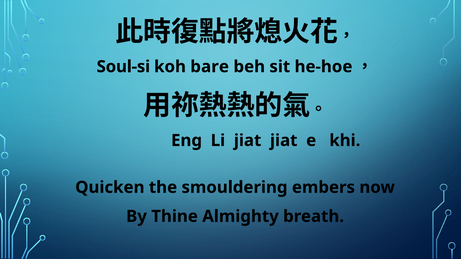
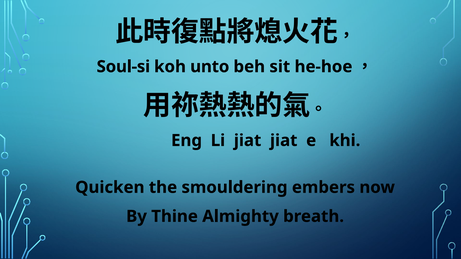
bare: bare -> unto (210, 67)
